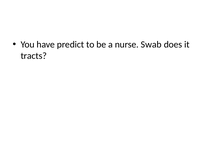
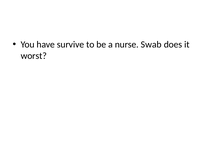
predict: predict -> survive (71, 44)
tracts: tracts -> worst (34, 56)
